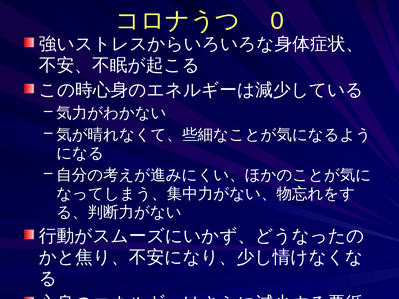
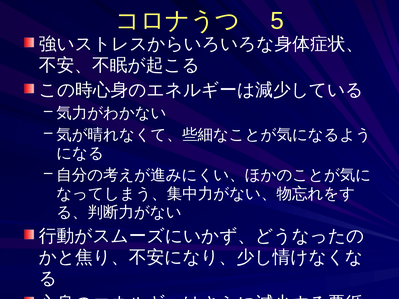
0: 0 -> 5 (277, 21)
